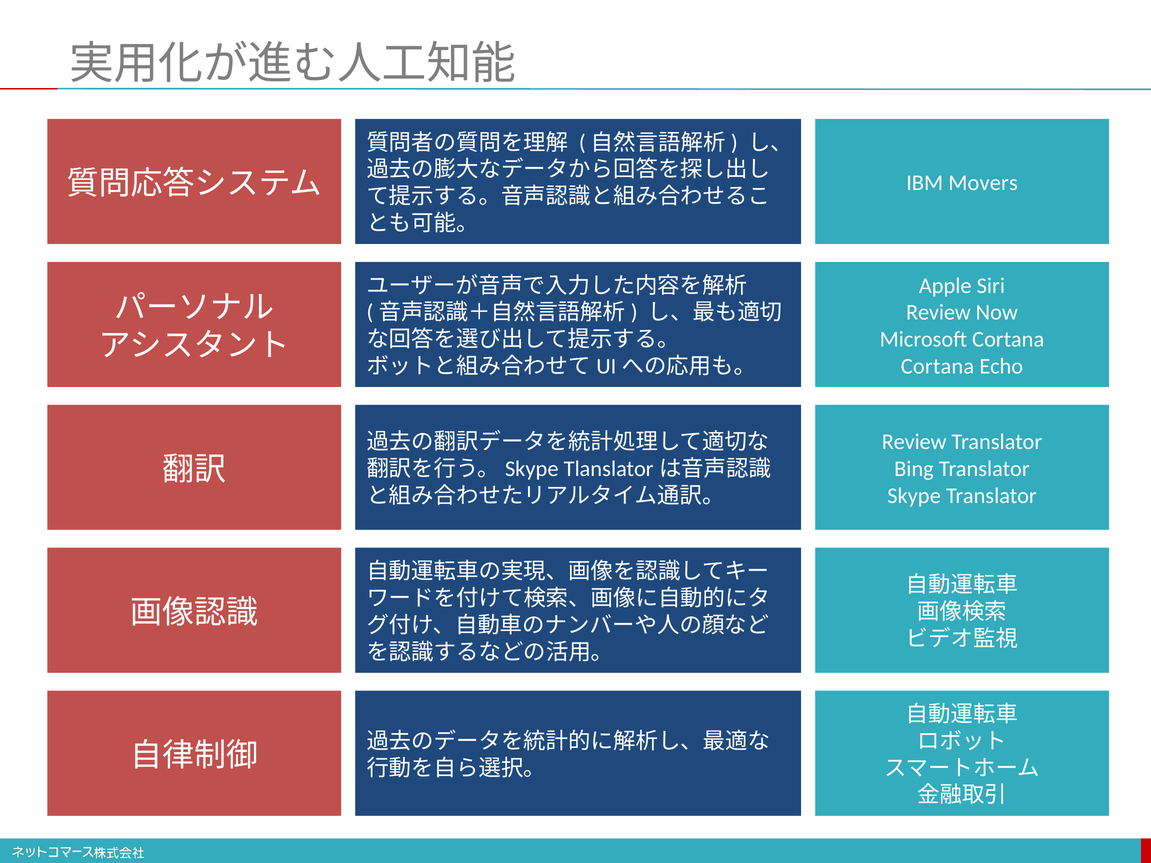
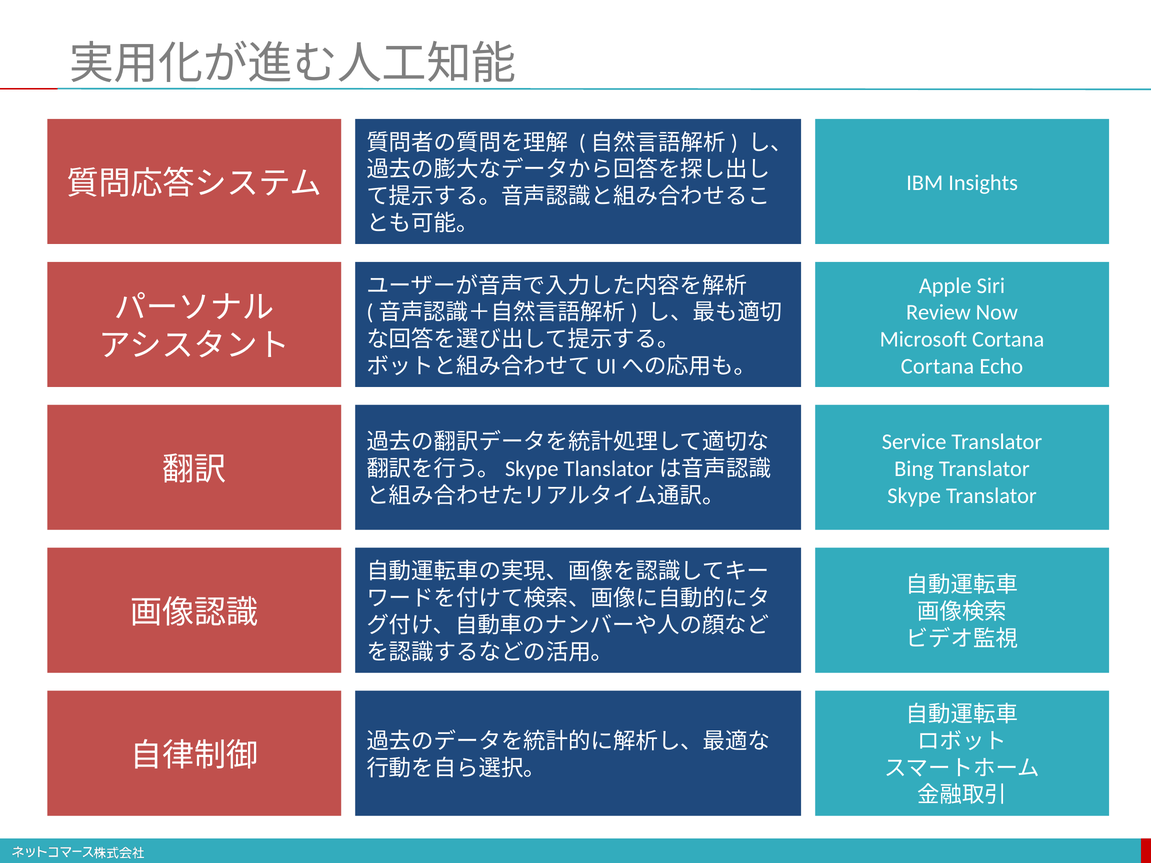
Movers: Movers -> Insights (983, 183)
Review: Review -> Service (914, 442)
